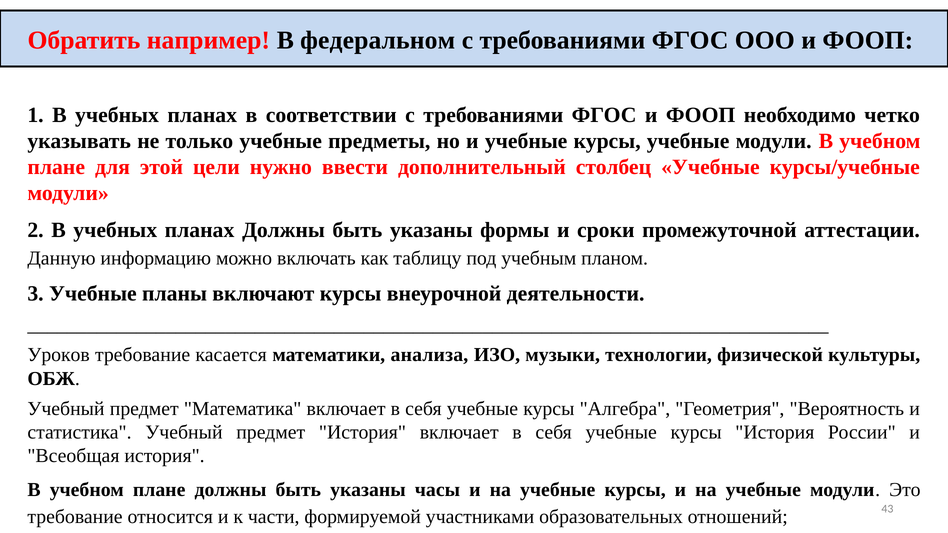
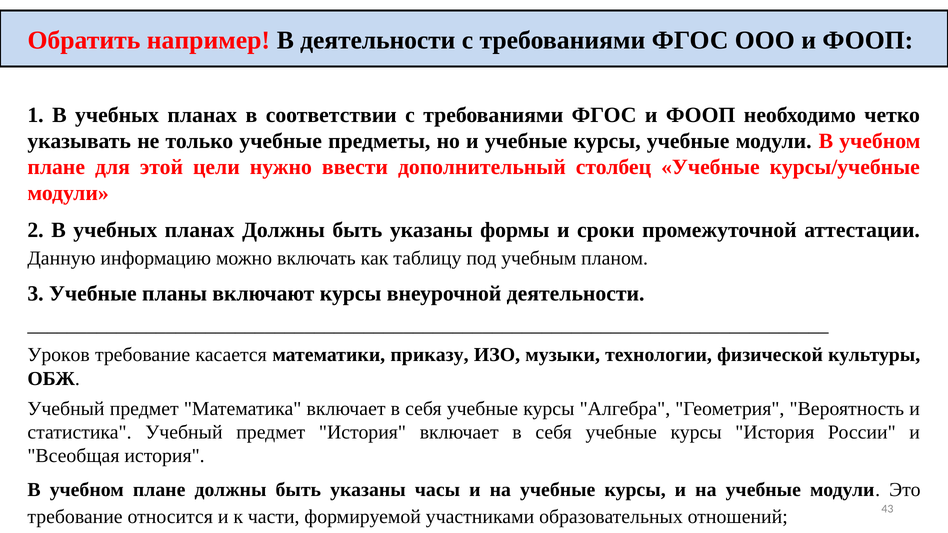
В федеральном: федеральном -> деятельности (378, 40)
анализа: анализа -> приказу (429, 355)
